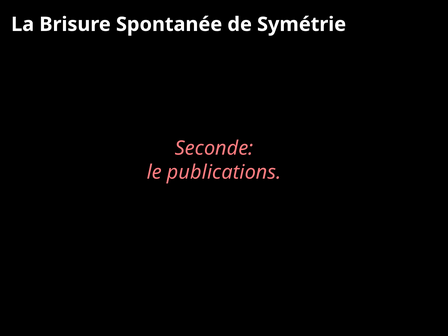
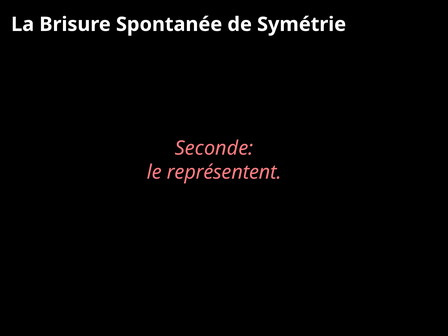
publications: publications -> représentent (224, 172)
